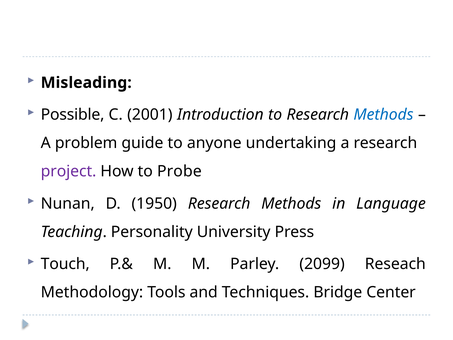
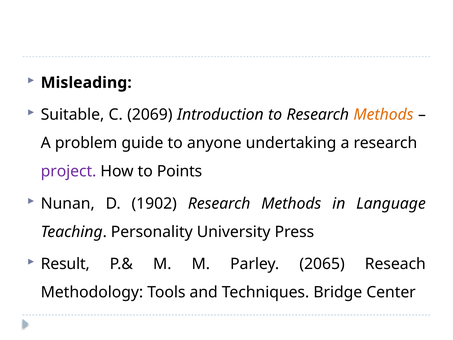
Possible: Possible -> Suitable (72, 115)
2001: 2001 -> 2069 (150, 115)
Methods colour: blue -> orange (383, 115)
Probe: Probe -> Points (180, 171)
1950: 1950 -> 1902 (154, 203)
Touch: Touch -> Result (65, 264)
2099: 2099 -> 2065 (322, 264)
